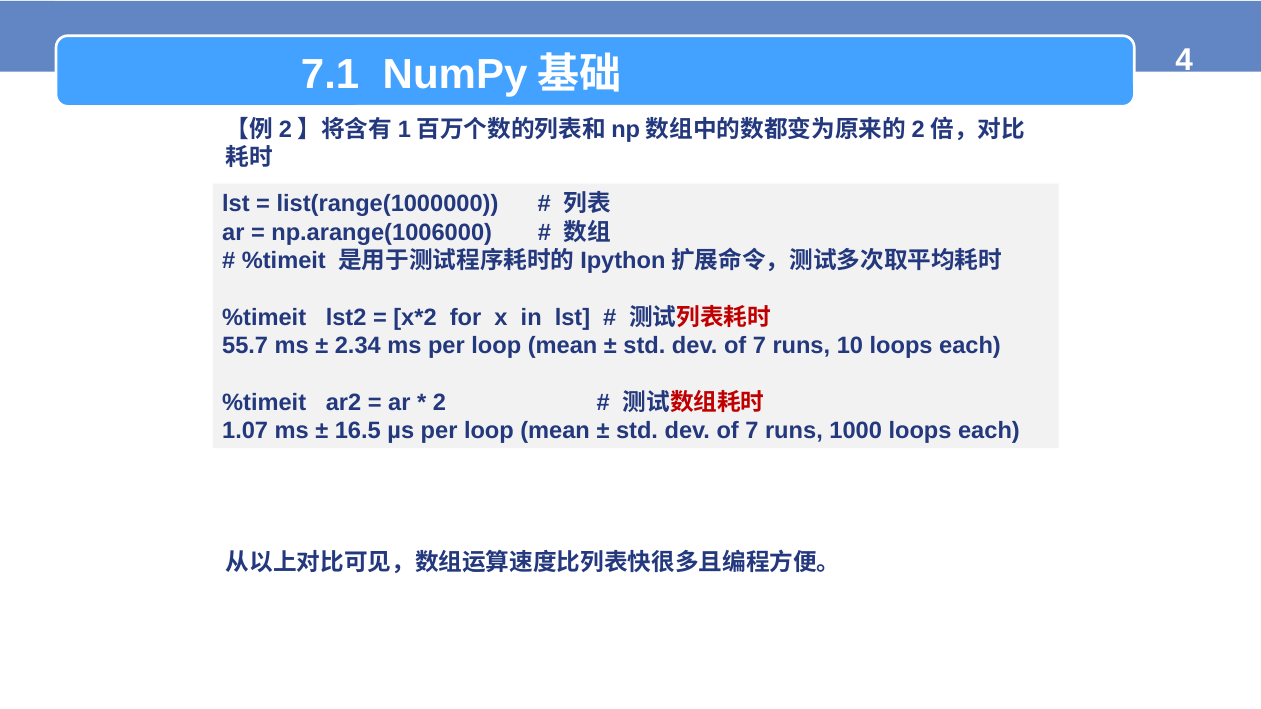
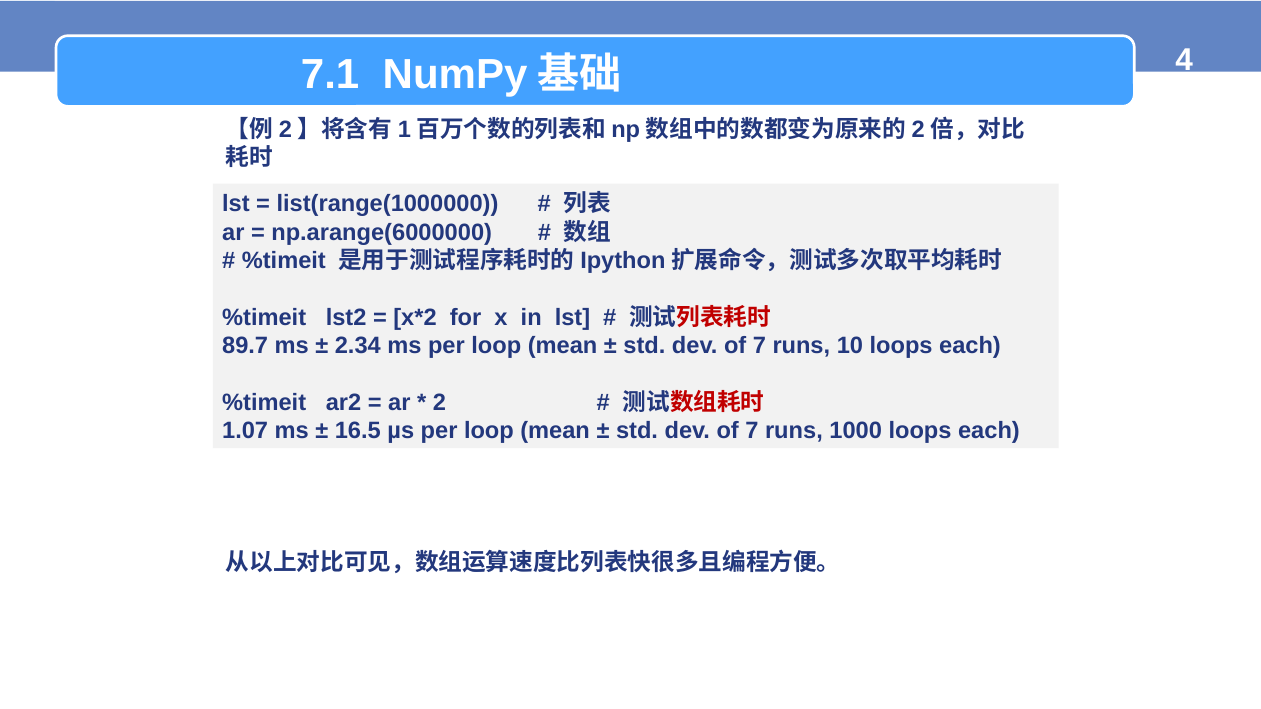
np.arange(1006000: np.arange(1006000 -> np.arange(6000000 (382, 233)
55.7: 55.7 -> 89.7 (245, 346)
